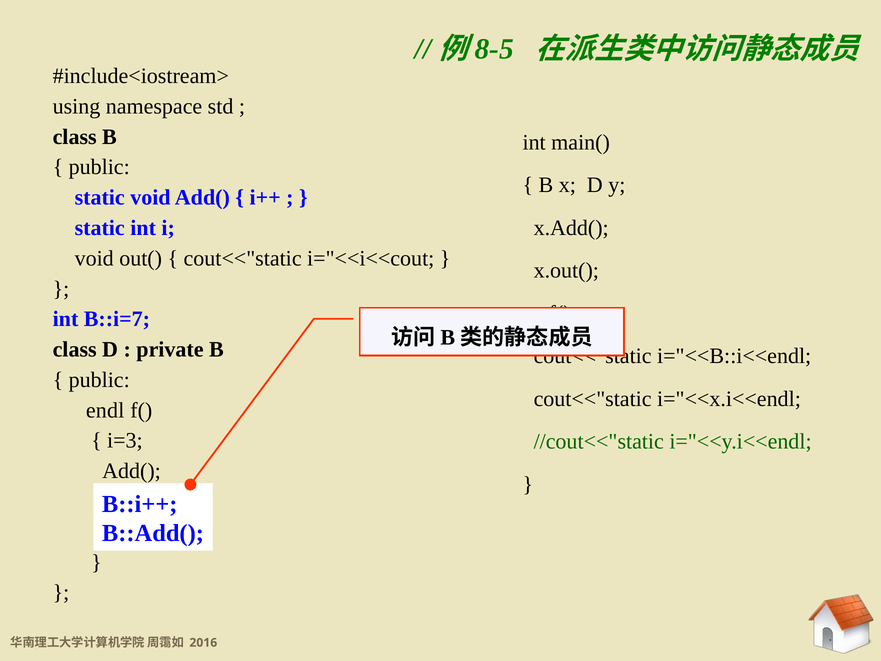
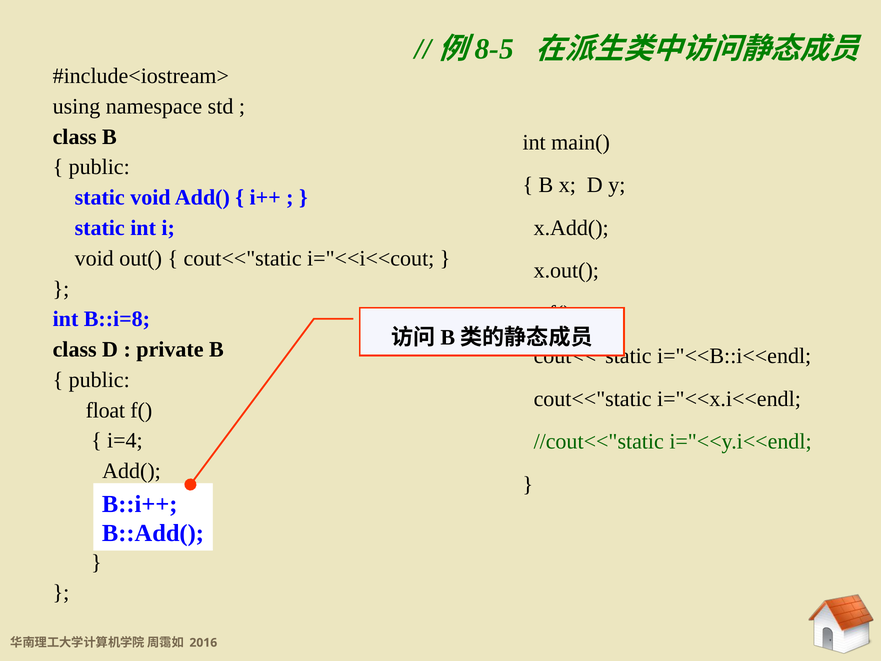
B::i=7: B::i=7 -> B::i=8 (117, 319)
endl: endl -> float (105, 410)
i=3: i=3 -> i=4 (125, 441)
